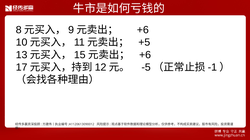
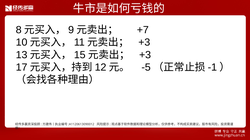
+6: +6 -> +7 (143, 30)
+5: +5 -> +3 (144, 43)
+6: +6 -> +3 (145, 55)
